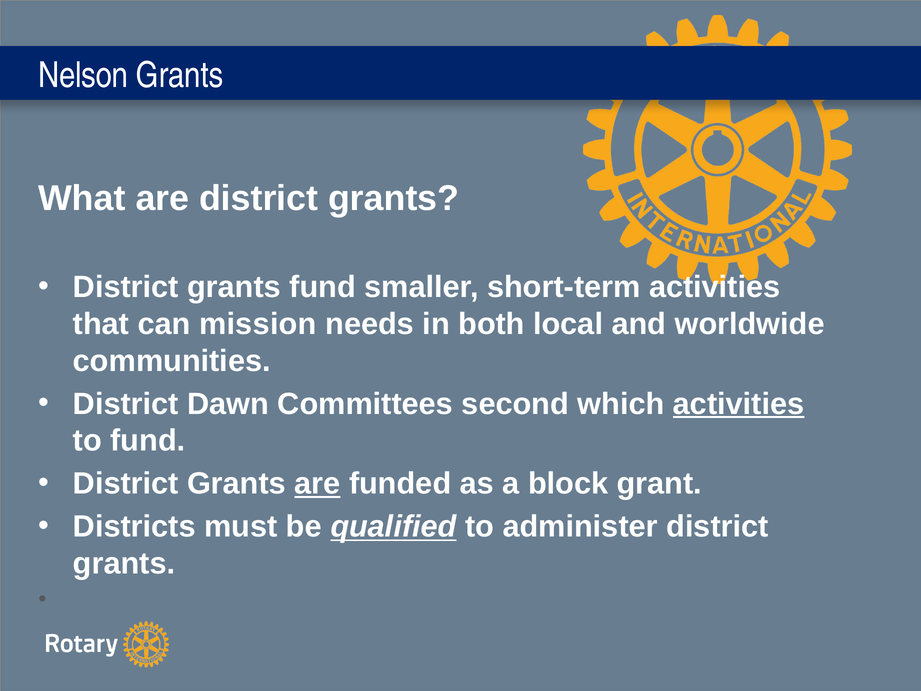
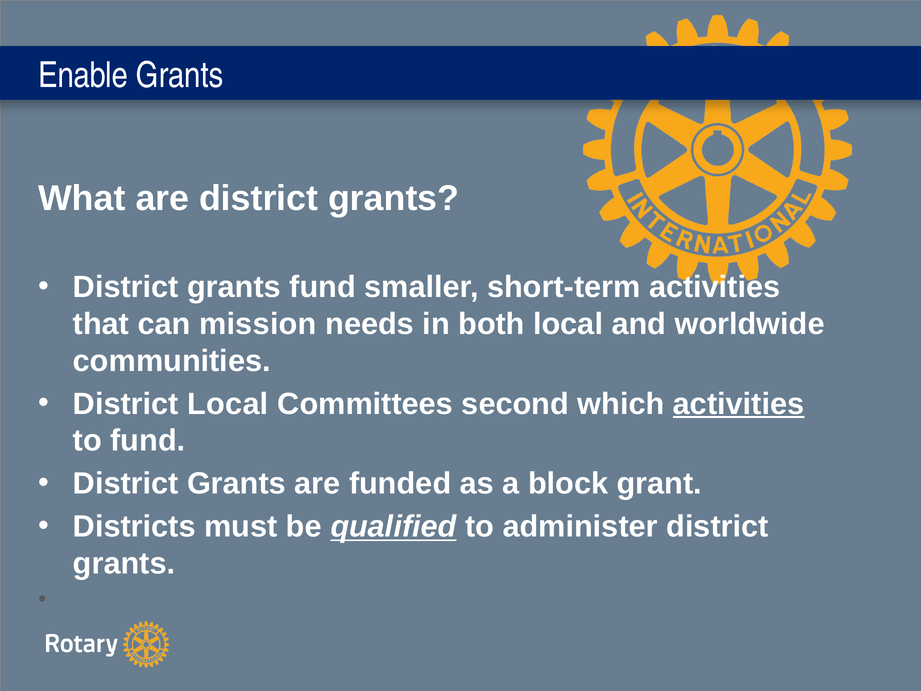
Nelson: Nelson -> Enable (83, 75)
District Dawn: Dawn -> Local (228, 404)
are underline: present -> none (317, 484)
